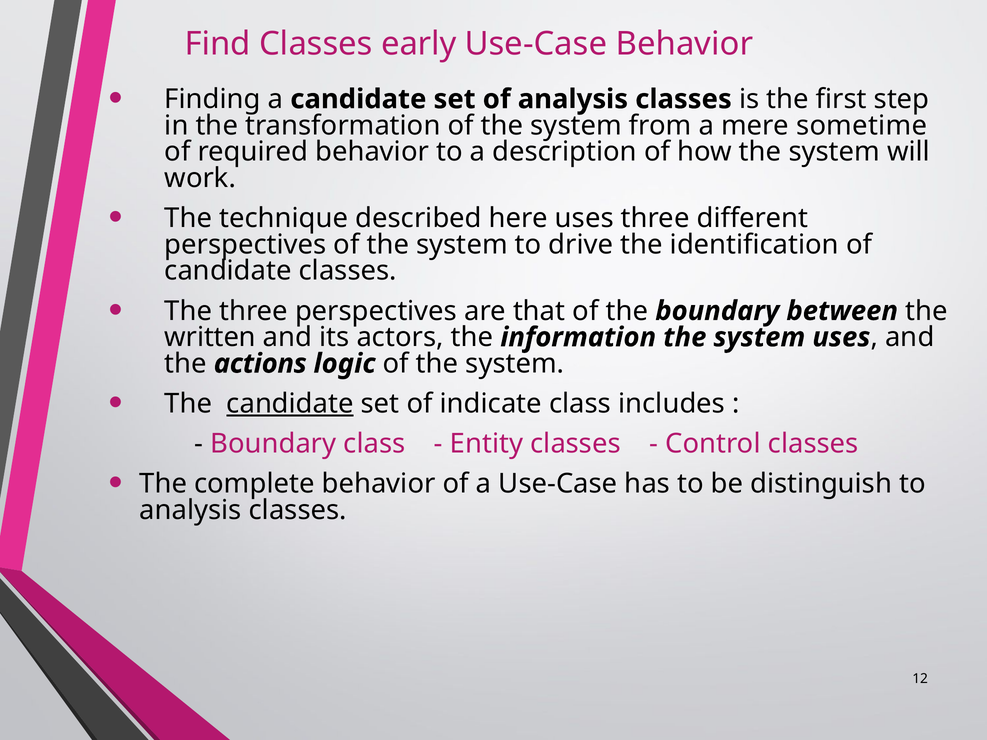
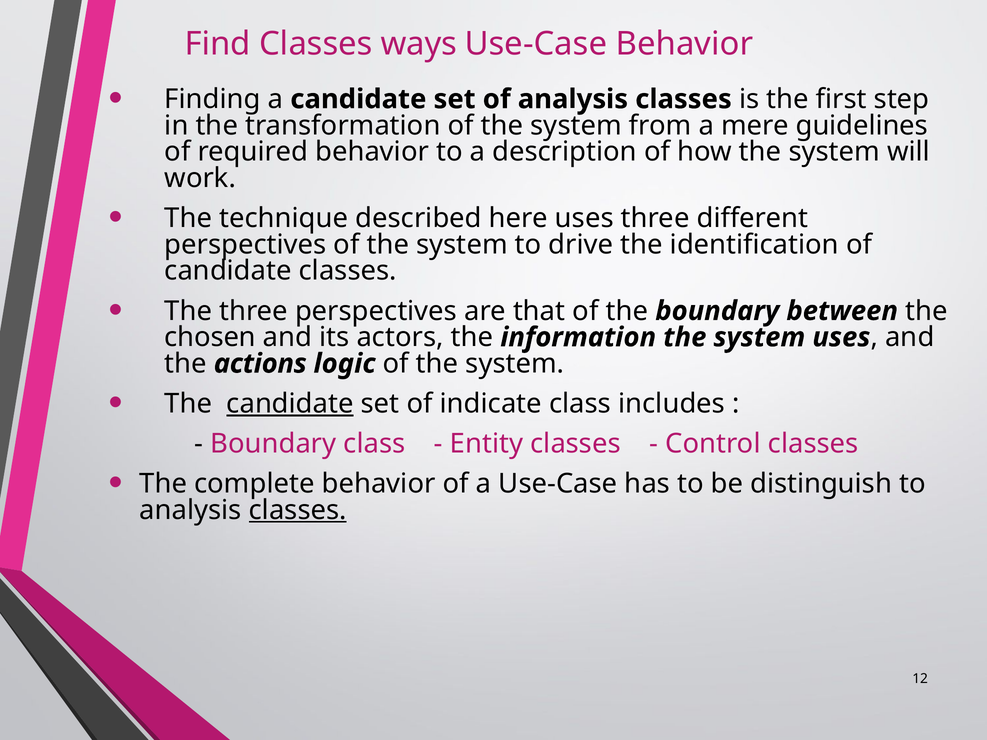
early: early -> ways (419, 44)
sometime: sometime -> guidelines (862, 126)
written: written -> chosen (210, 337)
classes underline: none -> present (298, 510)
